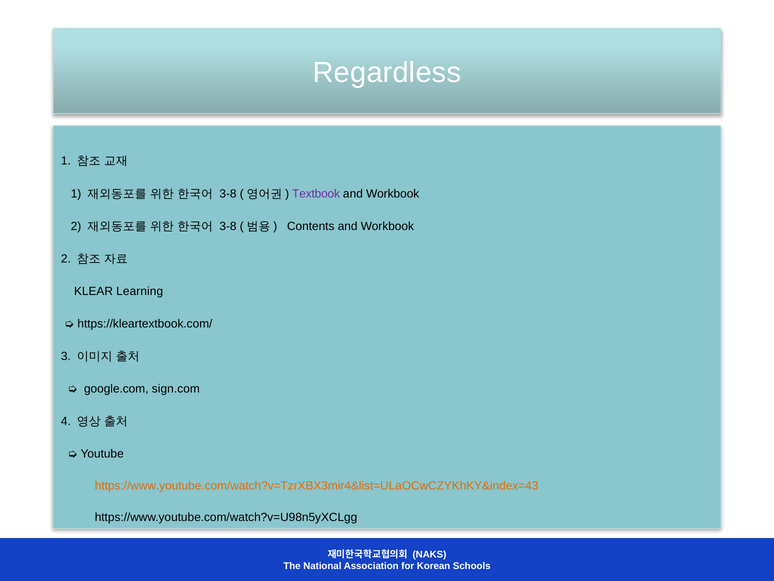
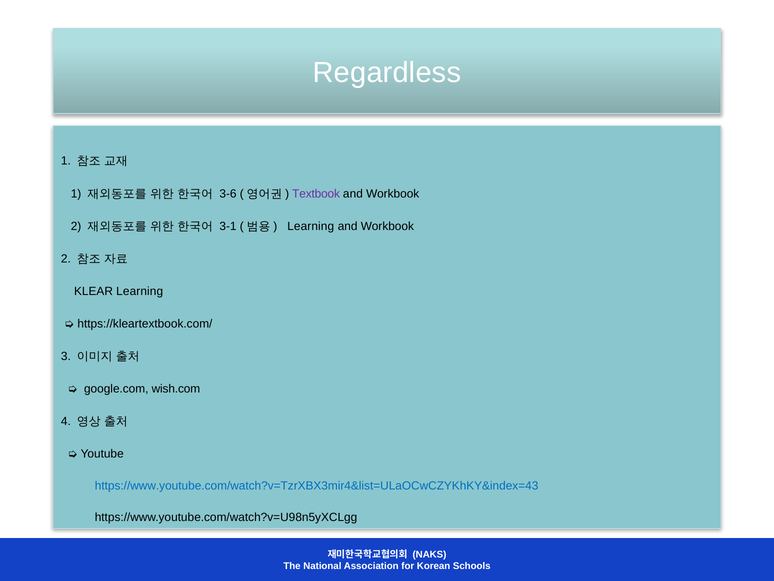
3-8: 3-8 -> 3-6 (228, 193)
3-8: 3-8 -> 3-1 (228, 226)
Contents: Contents -> Learning (311, 226)
sign.com: sign.com -> wish.com (176, 389)
https://www.youtube.com/watch?v=TzrXBX3mir4&list=ULaOCwCZYKhKY&index=43 colour: orange -> blue (317, 485)
